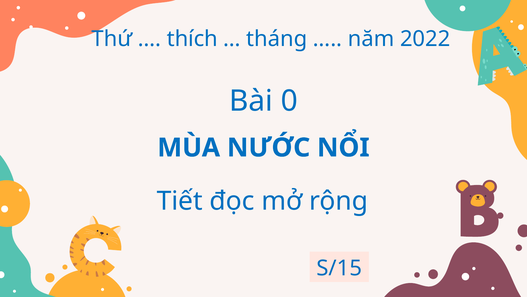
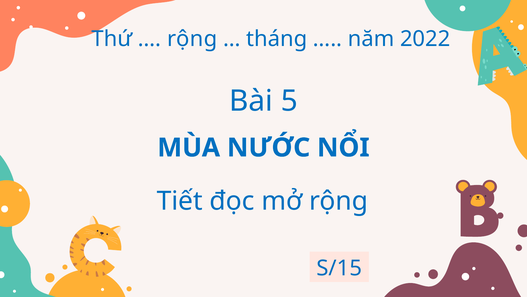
thích: thích -> rộng (192, 39)
0: 0 -> 5 (289, 101)
